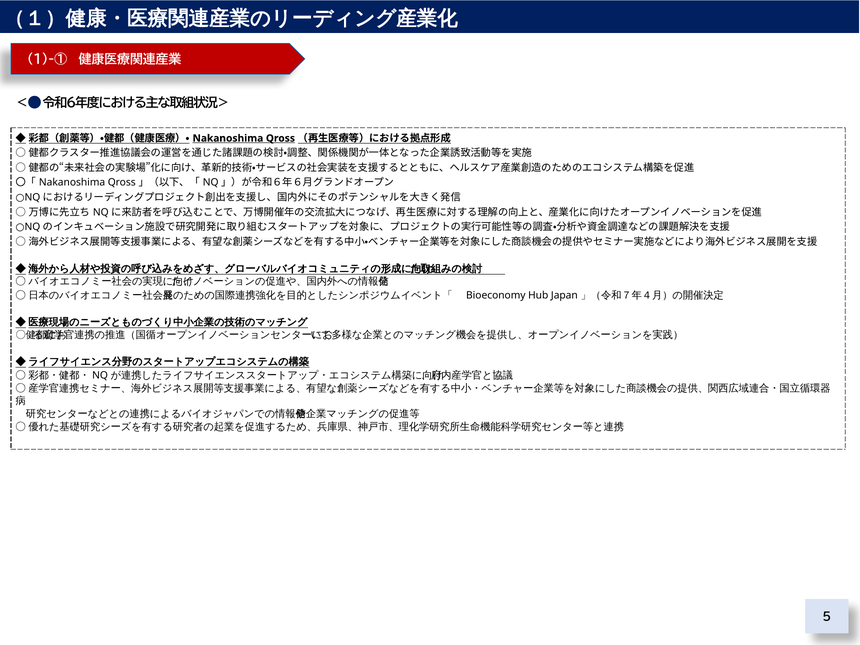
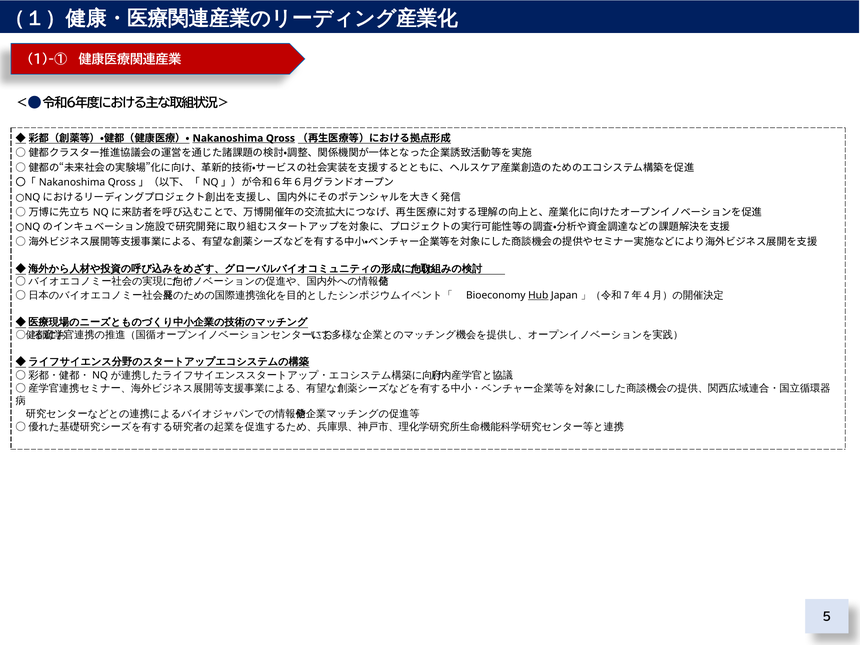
Hub underline: none -> present (538, 295)
